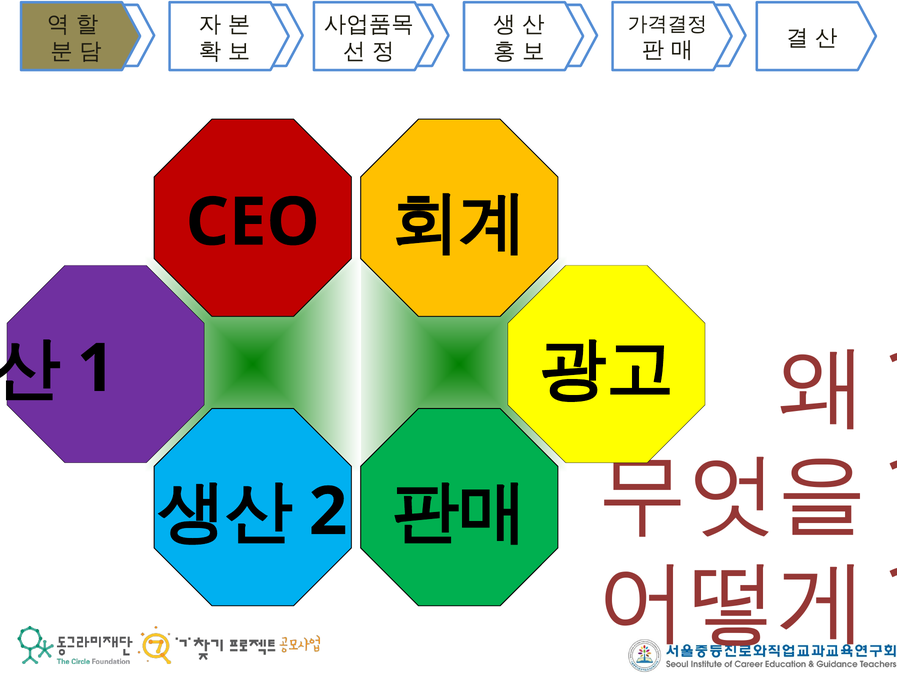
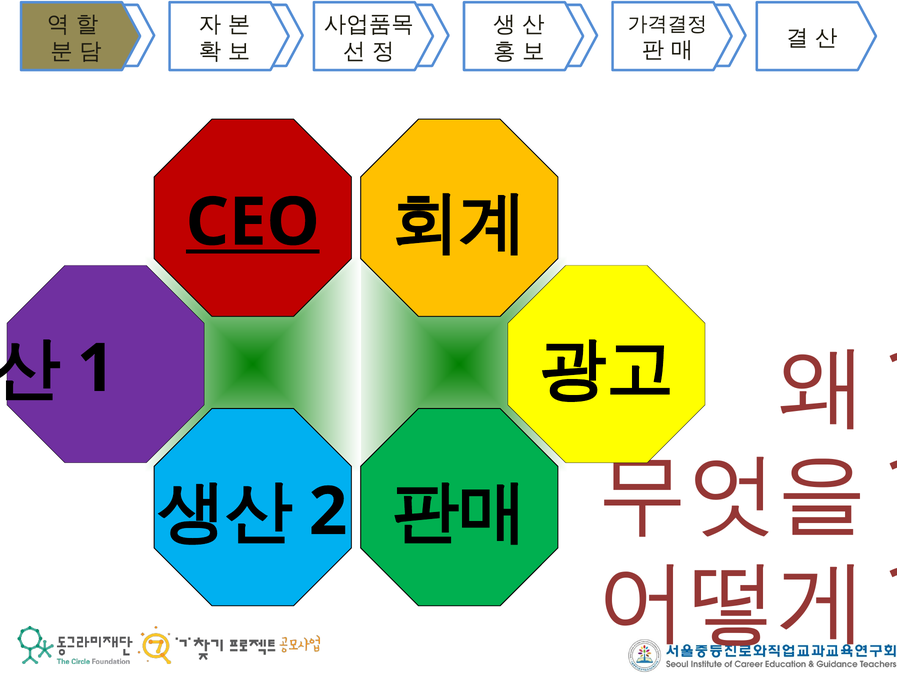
CEO underline: none -> present (253, 222)
